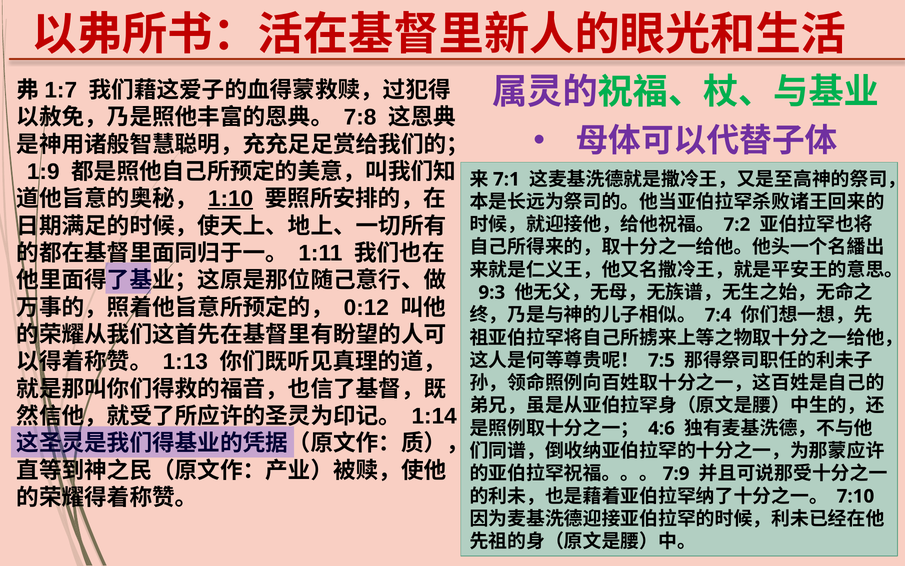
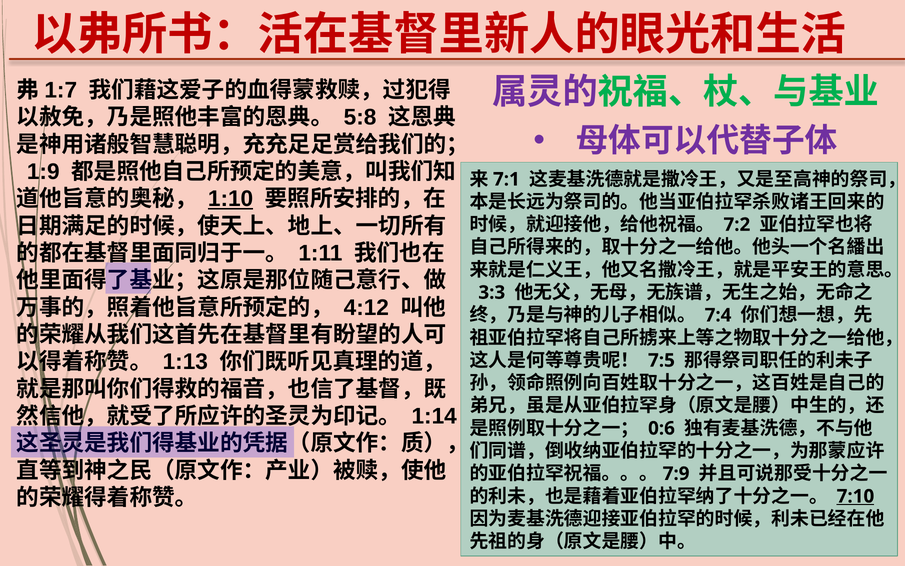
7:8: 7:8 -> 5:8 (360, 117)
9:3: 9:3 -> 3:3 (492, 292)
0:12: 0:12 -> 4:12 (366, 307)
4:6: 4:6 -> 0:6 (661, 428)
7:10 underline: none -> present (855, 496)
